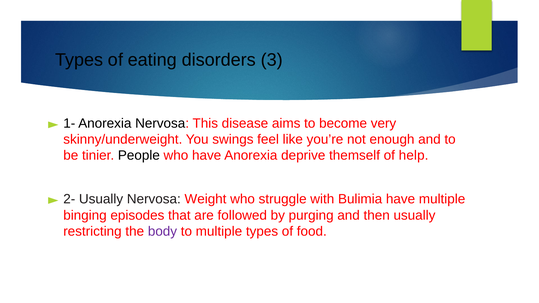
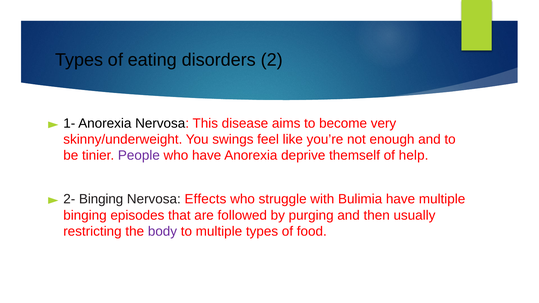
3: 3 -> 2 (272, 60)
People colour: black -> purple (139, 156)
2- Usually: Usually -> Binging (101, 199)
Weight: Weight -> Effects (205, 199)
